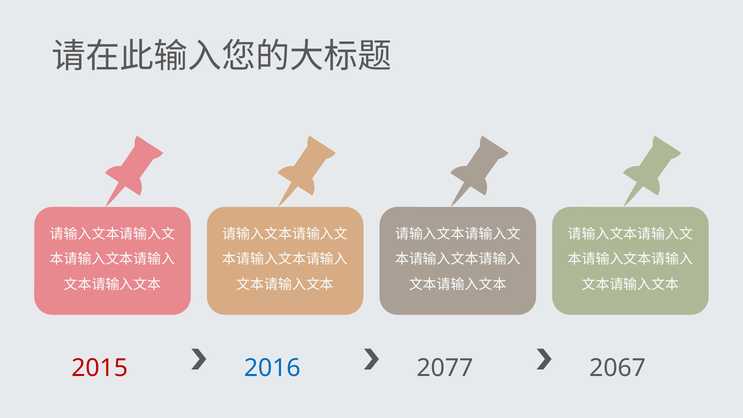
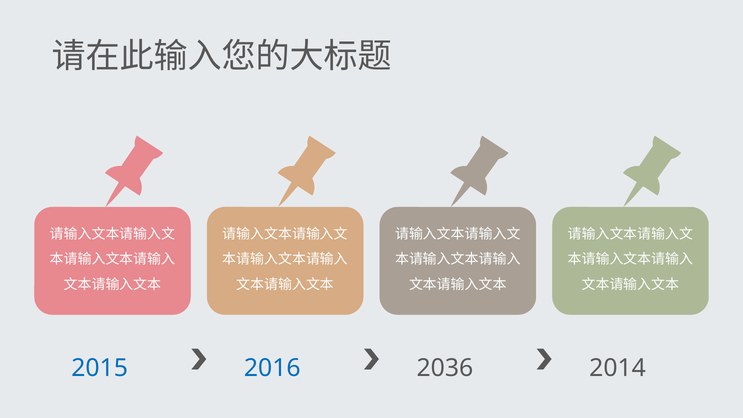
2015 colour: red -> blue (100, 368)
2077: 2077 -> 2036 (445, 368)
2067: 2067 -> 2014 (618, 368)
